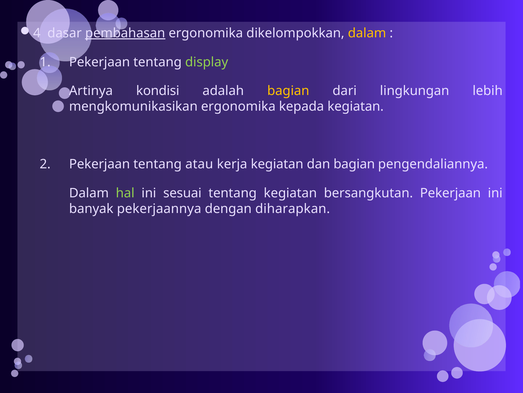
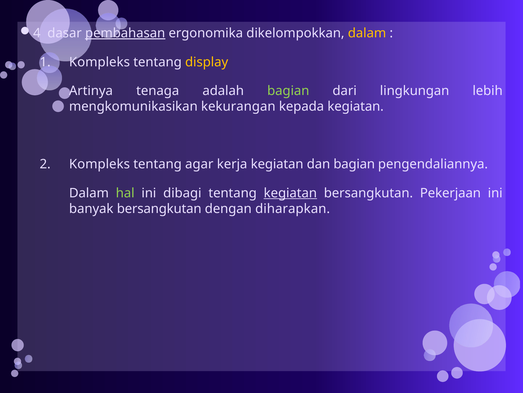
Pekerjaan: Pekerjaan -> Kompleks (100, 62)
display colour: light green -> yellow (207, 62)
kondisi: kondisi -> tenaga (158, 91)
bagian colour: yellow -> light green (288, 91)
mengkomunikasikan ergonomika: ergonomika -> kekurangan (238, 106)
Pekerjaan: Pekerjaan -> Kompleks (100, 164)
atau: atau -> agar (199, 164)
sesuai: sesuai -> dibagi (182, 193)
kegiatan underline: none -> present (290, 193)
banyak pekerjaannya: pekerjaannya -> bersangkutan (159, 208)
